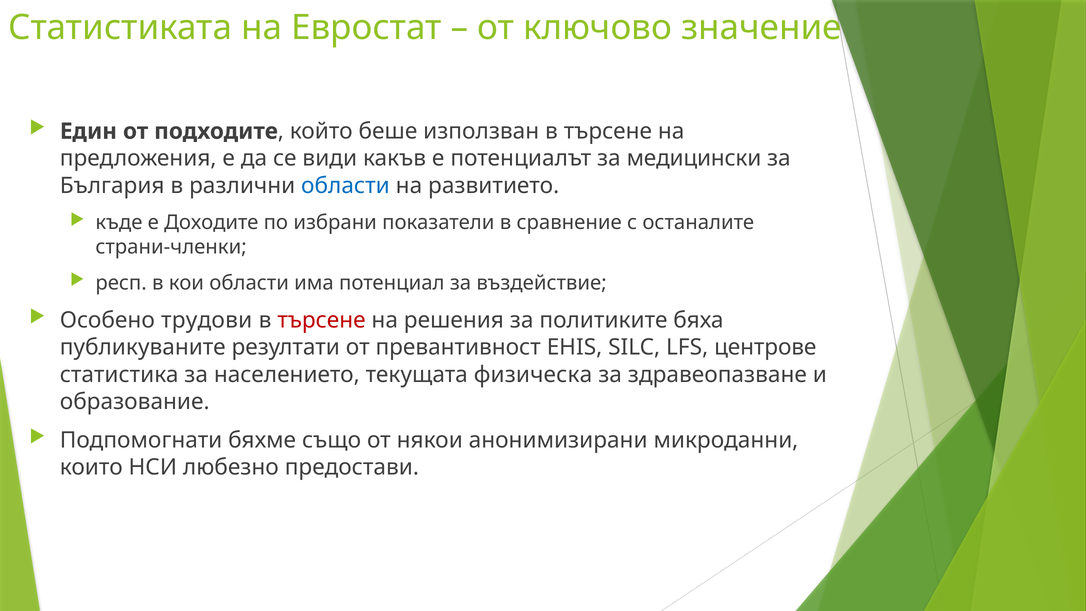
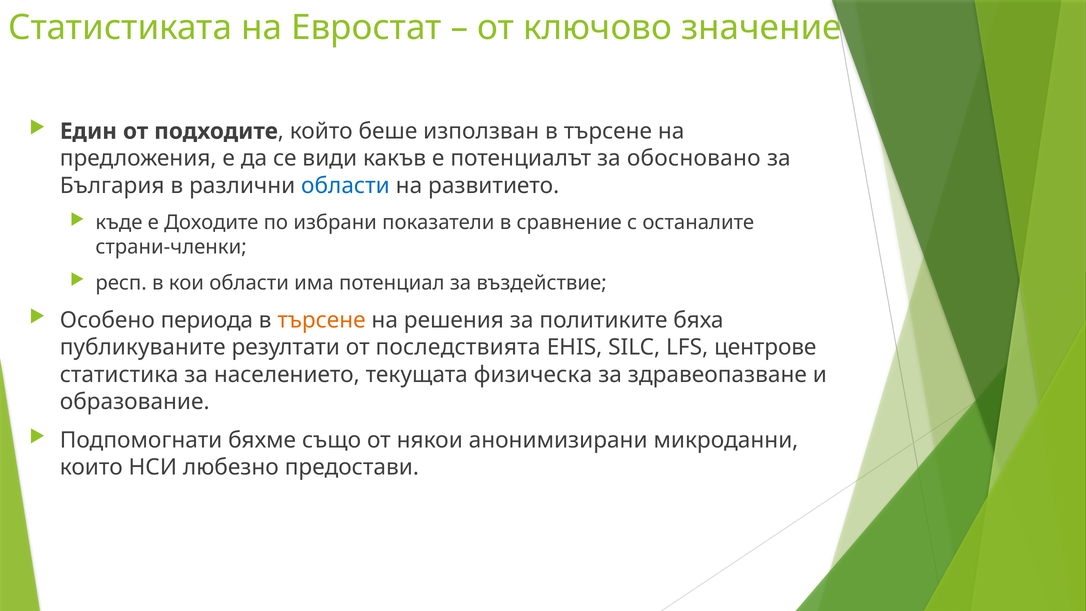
медицински: медицински -> обосновано (694, 158)
трудови: трудови -> периода (207, 320)
търсене colour: red -> orange (322, 320)
превантивност: превантивност -> последствията (458, 347)
